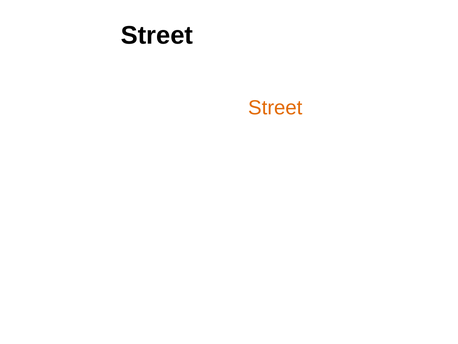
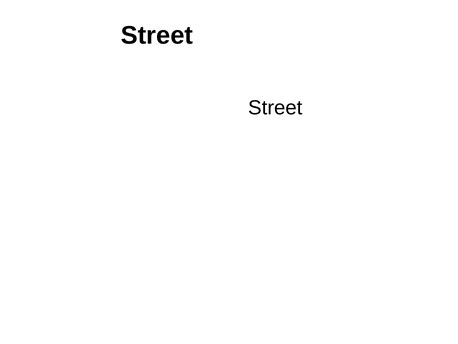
Street colour: orange -> black (275, 108)
